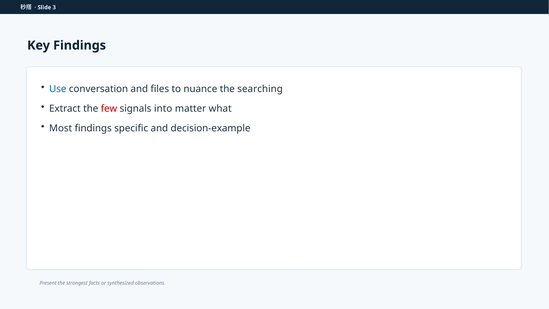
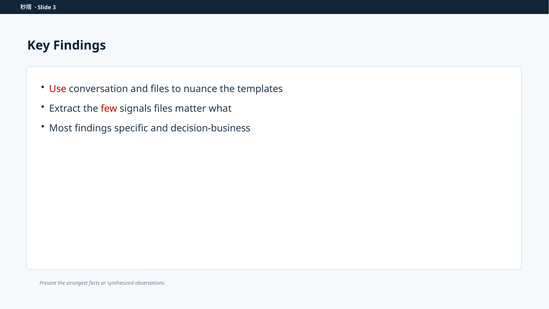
Use colour: blue -> red (58, 89)
searching: searching -> templates (260, 89)
signals into: into -> files (163, 109)
decision-example: decision-example -> decision-business (211, 128)
